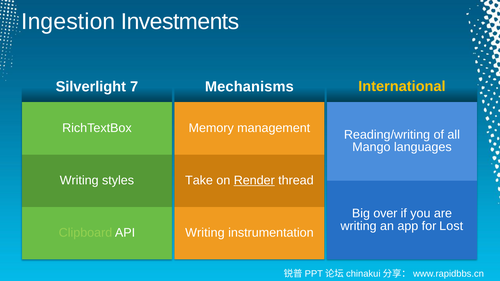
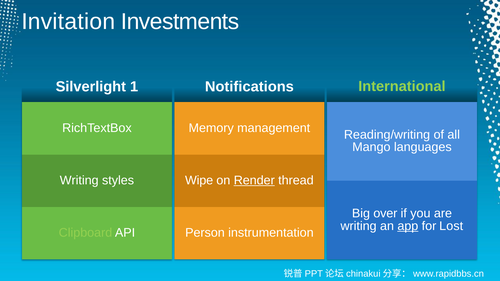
Ingestion: Ingestion -> Invitation (68, 22)
International colour: yellow -> light green (402, 87)
Mechanisms: Mechanisms -> Notifications (249, 87)
7: 7 -> 1 (134, 87)
Take: Take -> Wipe (199, 181)
app underline: none -> present (408, 226)
Writing: Writing -> Person (205, 233)
